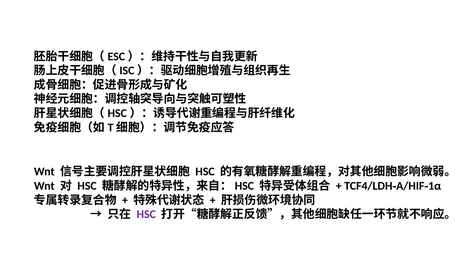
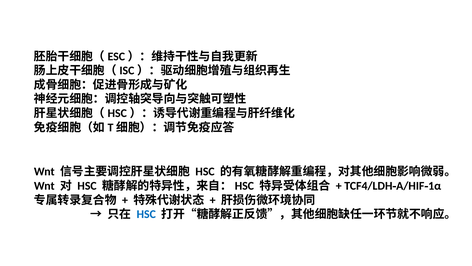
HSC colour: purple -> blue (146, 214)
